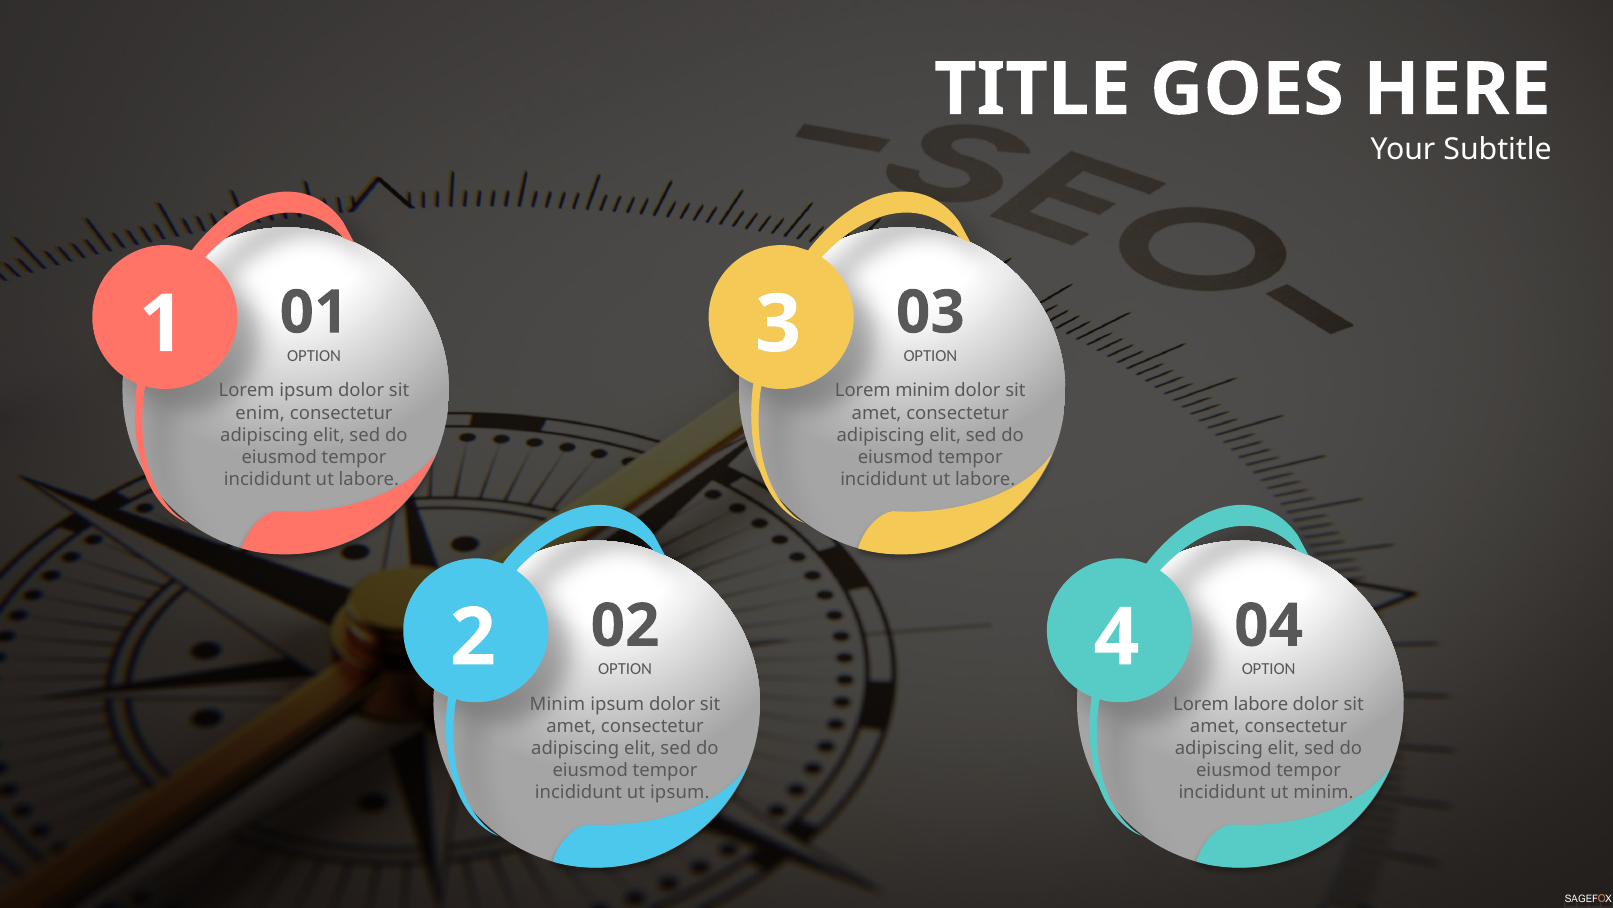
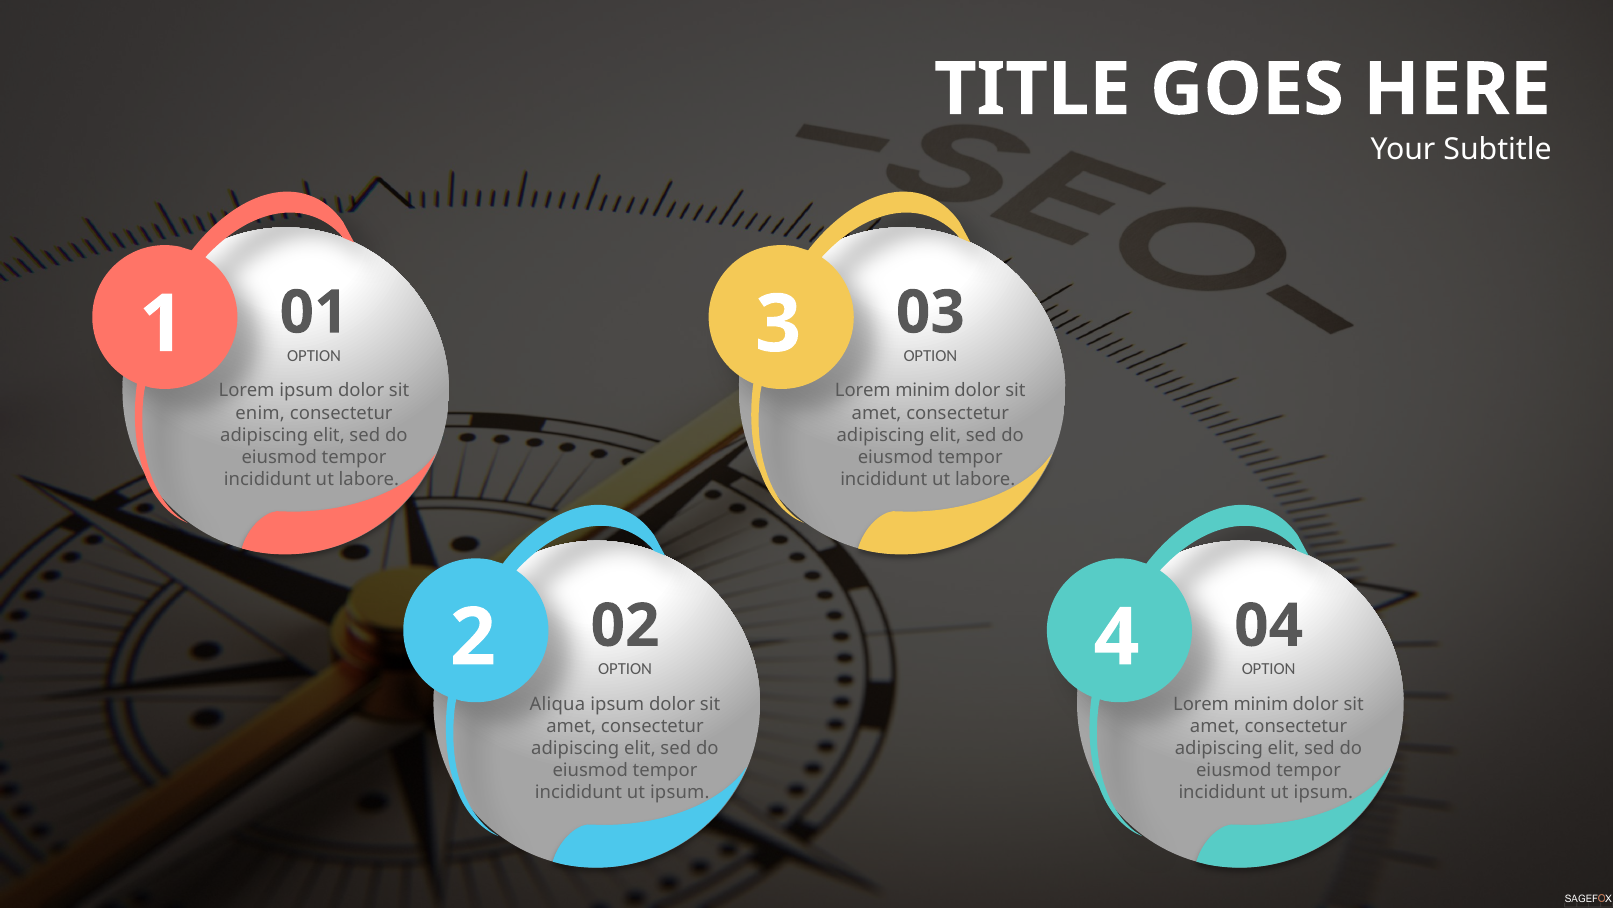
Minim: Minim -> Aliqua (557, 704)
labore: labore -> minim (1261, 704)
minim: minim -> ipsum (1323, 792)
